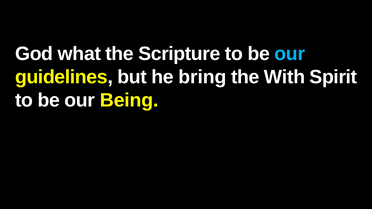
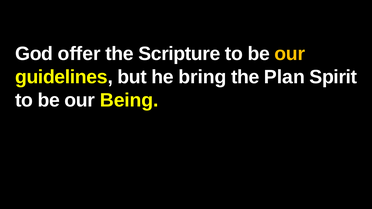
what: what -> offer (79, 54)
our colour: light blue -> yellow (290, 54)
With: With -> Plan (284, 77)
